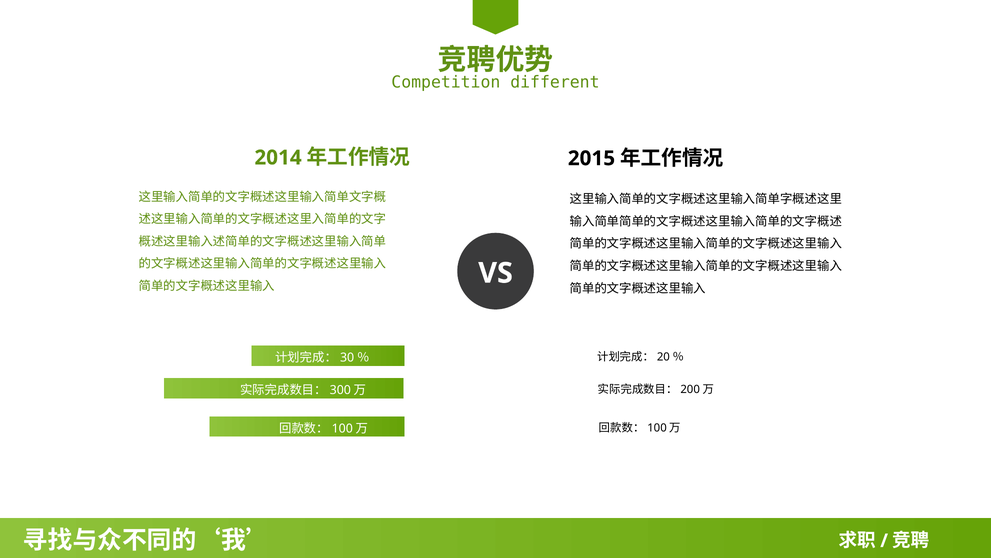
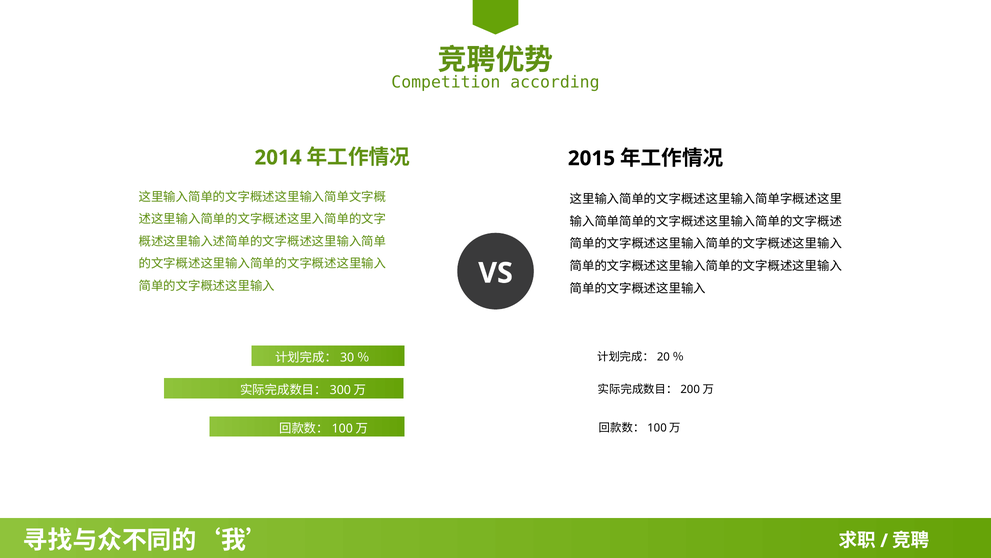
different: different -> according (555, 82)
